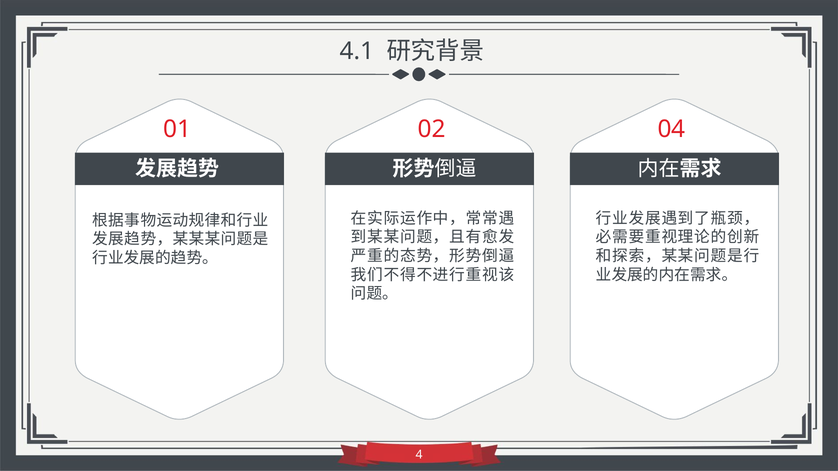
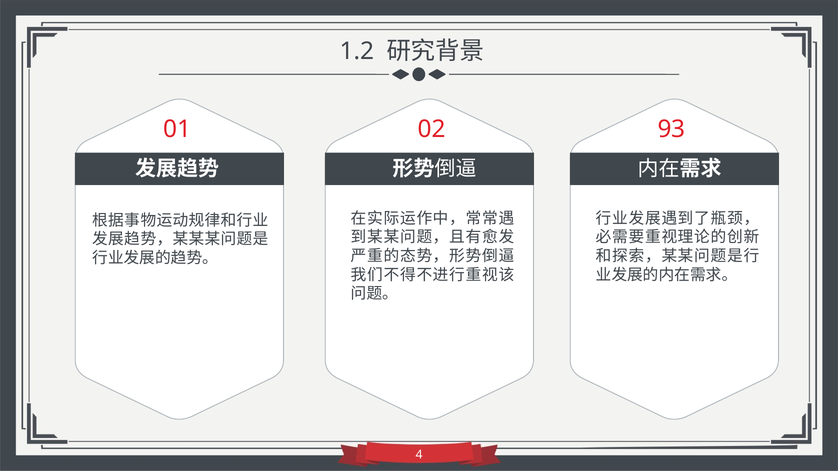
4.1: 4.1 -> 1.2 (357, 51)
04: 04 -> 93 (671, 129)
